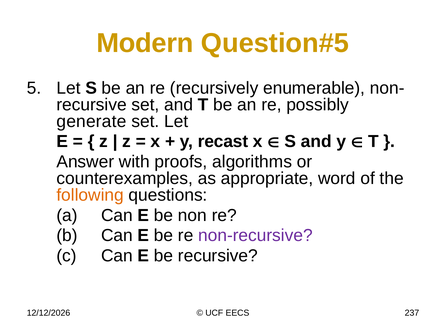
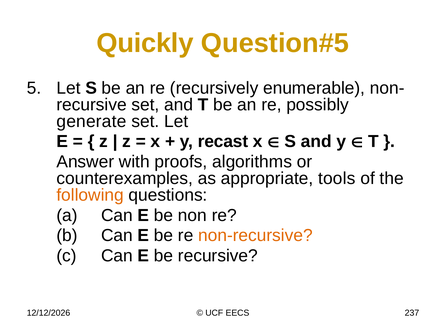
Modern: Modern -> Quickly (145, 43)
word: word -> tools (337, 178)
non-recursive colour: purple -> orange (255, 235)
